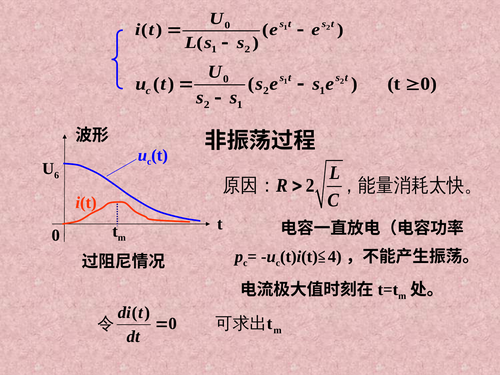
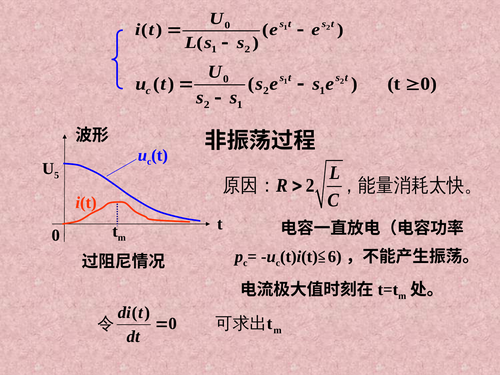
6: 6 -> 5 (57, 175)
4: 4 -> 6 (335, 257)
